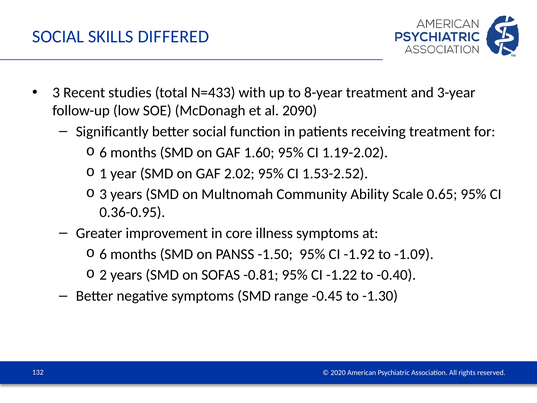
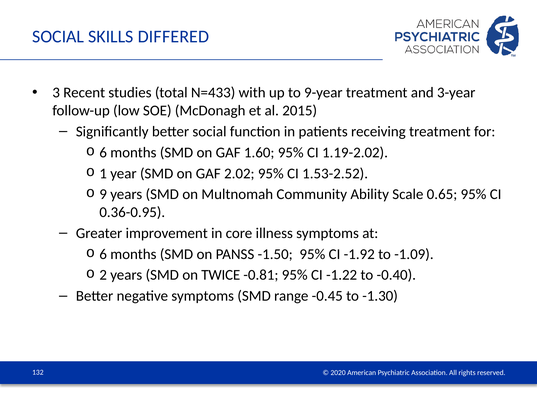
8-year: 8-year -> 9-year (323, 93)
2090: 2090 -> 2015 (300, 111)
3: 3 -> 9 (103, 194)
SOFAS: SOFAS -> TWICE (221, 275)
